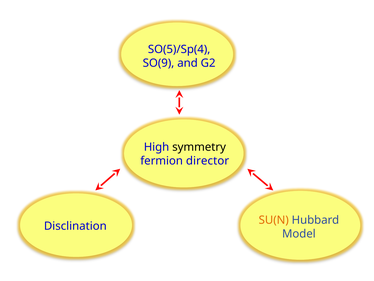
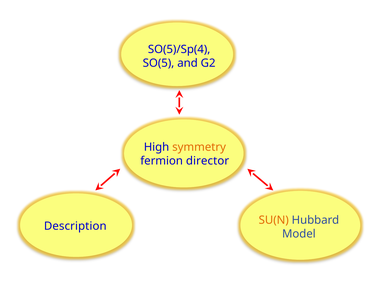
SO(9: SO(9 -> SO(5 (159, 63)
symmetry colour: black -> orange (199, 147)
Disclination: Disclination -> Description (75, 226)
